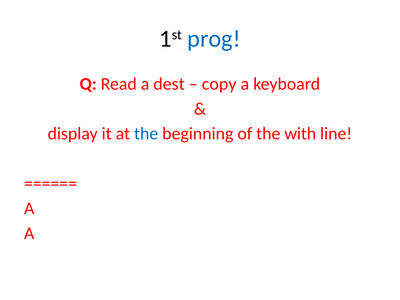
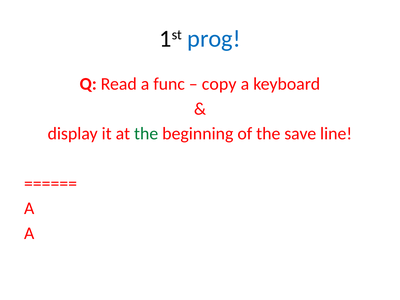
dest: dest -> func (169, 84)
the colour: blue -> green (146, 134)
with: with -> save (300, 134)
